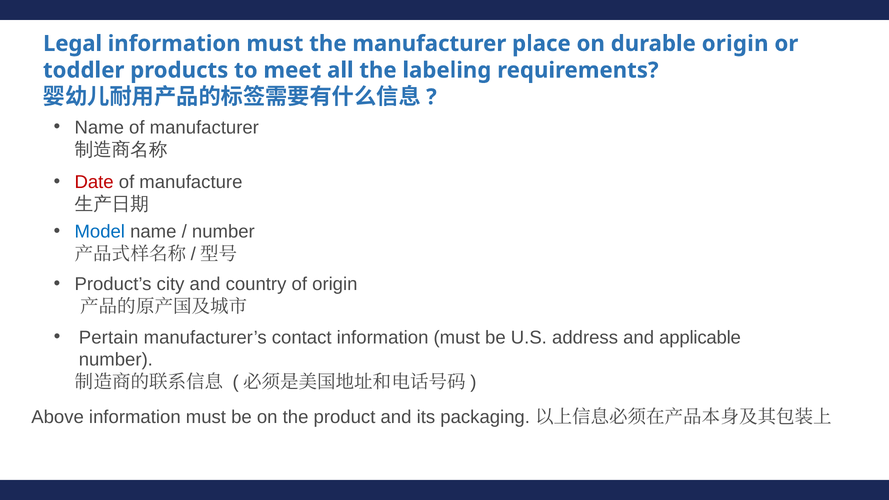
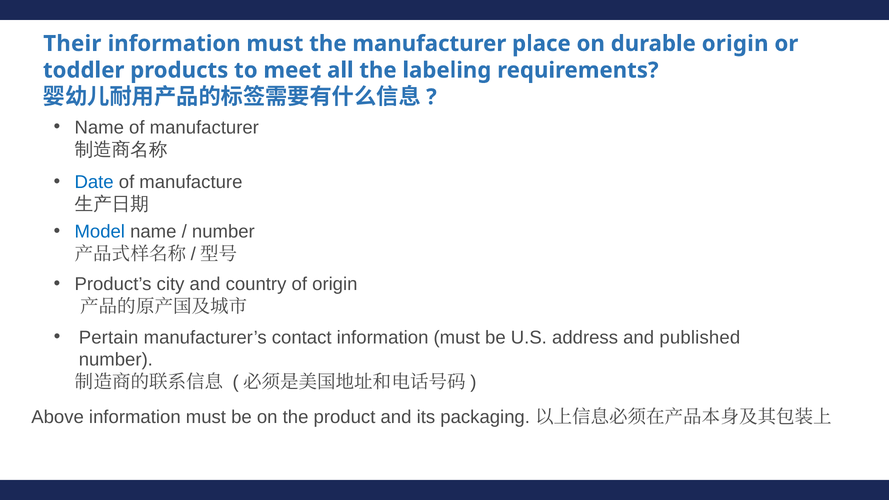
Legal: Legal -> Their (72, 44)
Date colour: red -> blue (94, 182)
applicable: applicable -> published (700, 337)
